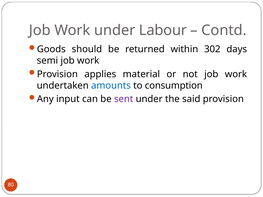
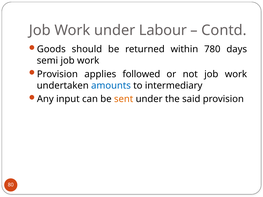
302: 302 -> 780 (212, 49)
material: material -> followed (141, 74)
consumption: consumption -> intermediary (174, 86)
sent colour: purple -> orange (124, 99)
